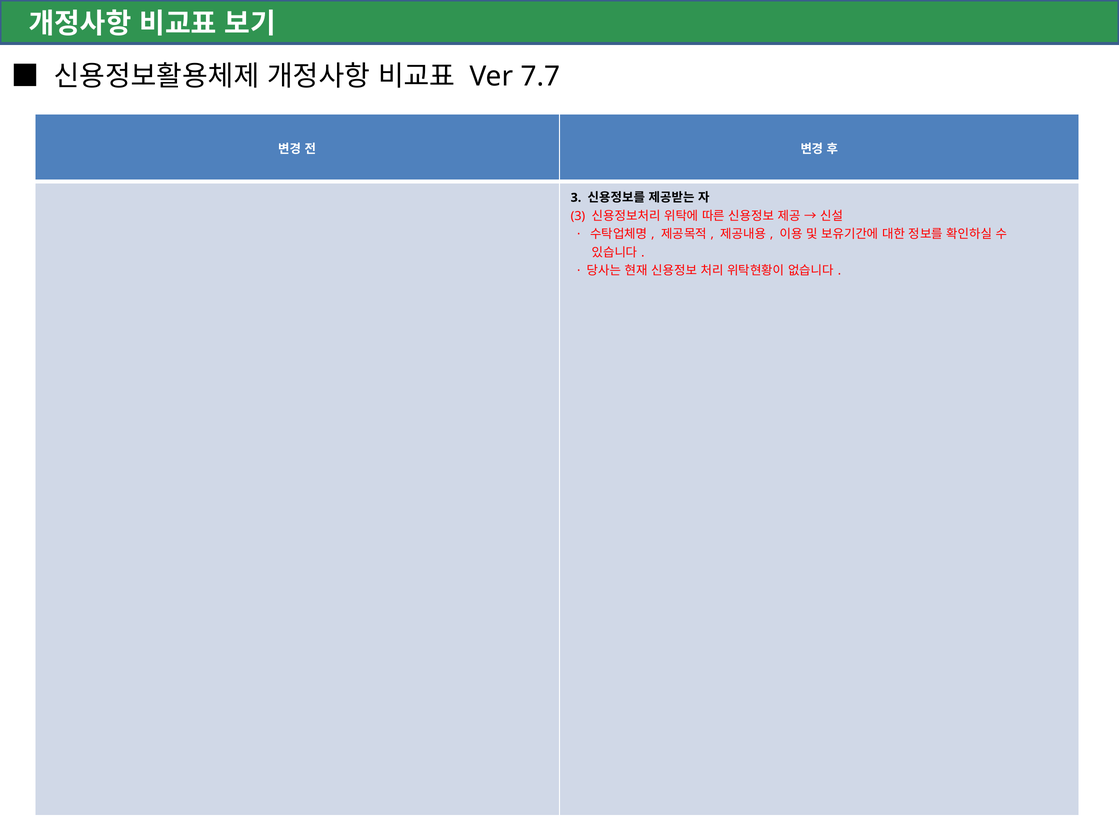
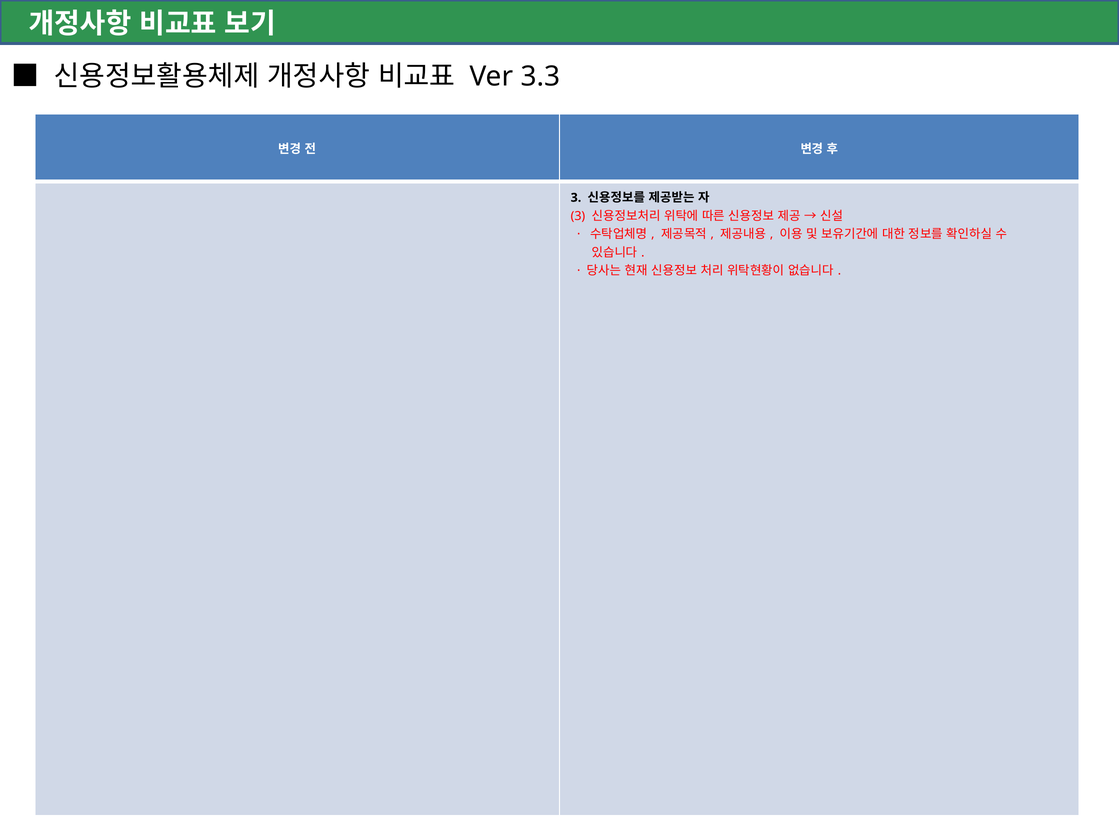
7.7: 7.7 -> 3.3 (540, 77)
